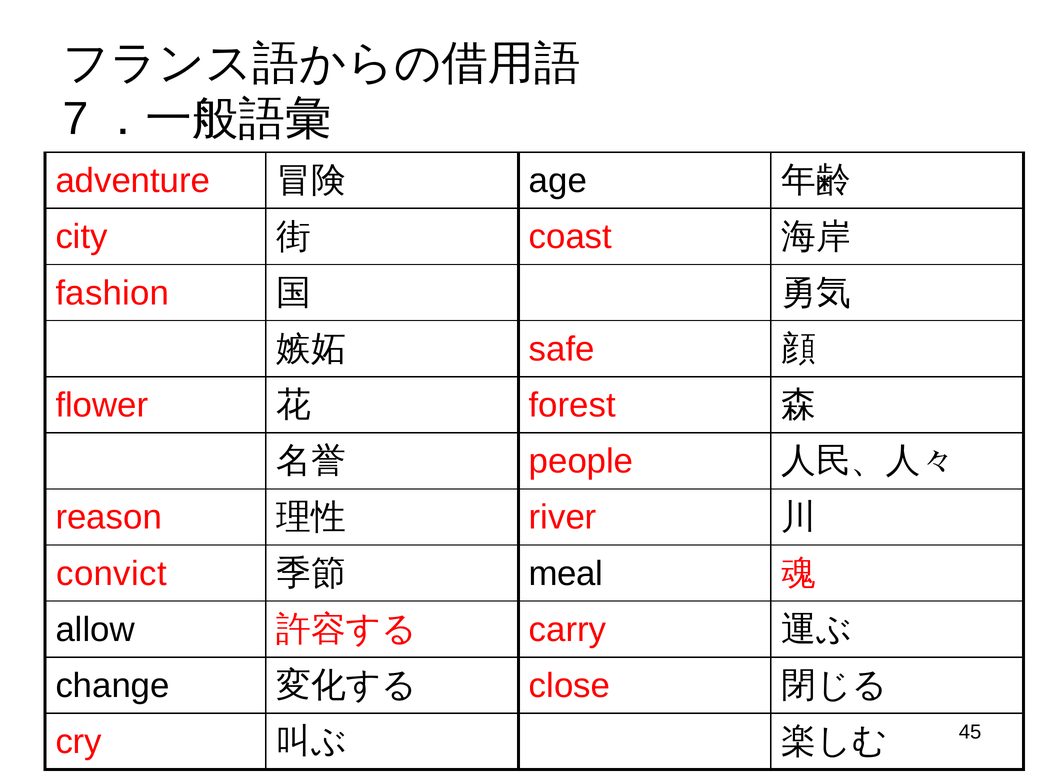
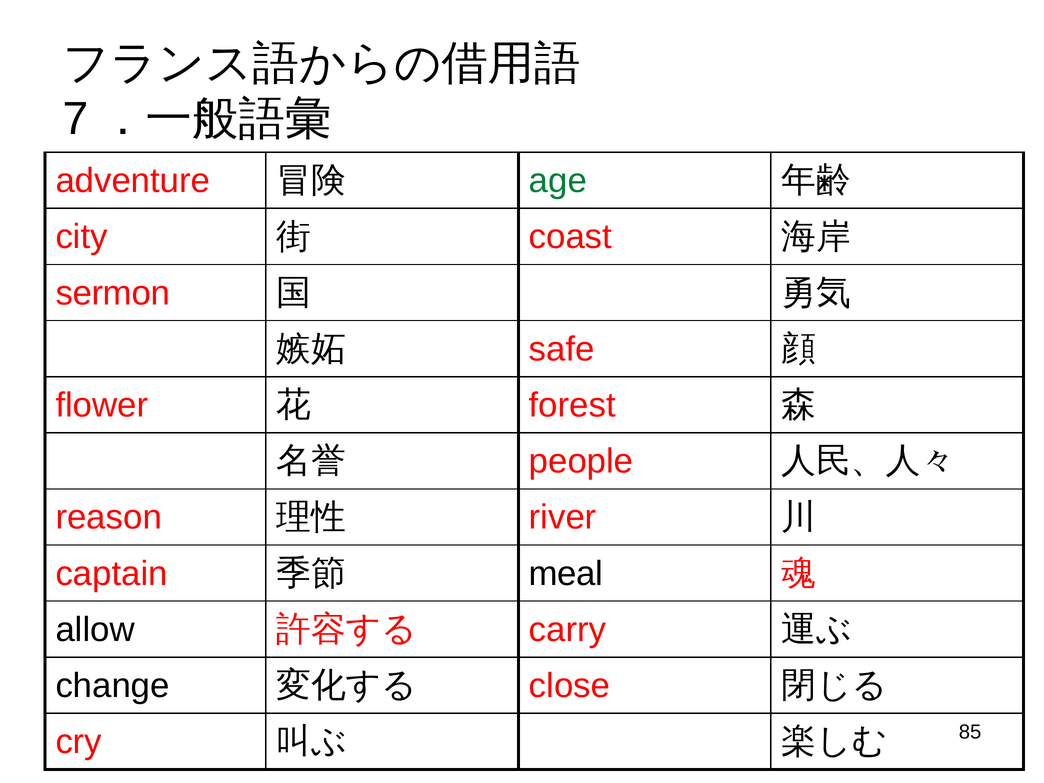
age colour: black -> green (558, 181)
fashion: fashion -> sermon (113, 293)
convict: convict -> captain (112, 574)
45: 45 -> 85 (970, 732)
